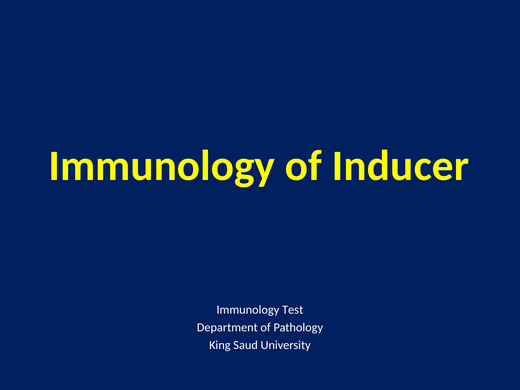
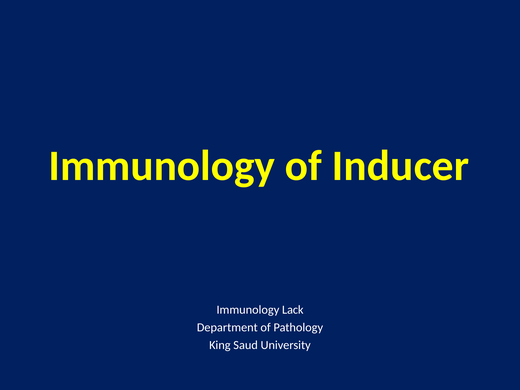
Test: Test -> Lack (293, 310)
